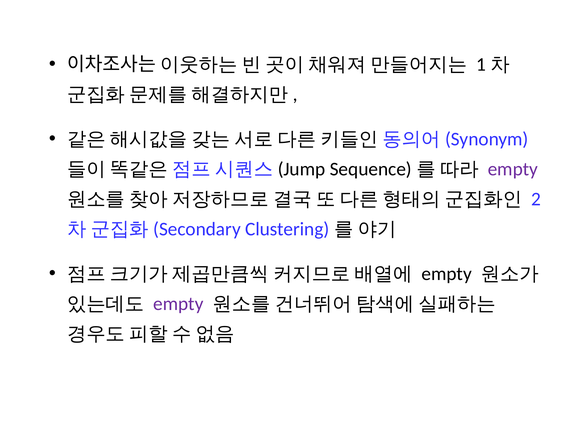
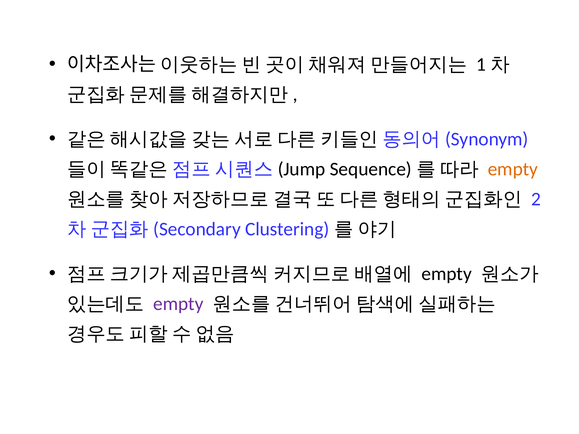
empty colour: purple -> orange (513, 169)
